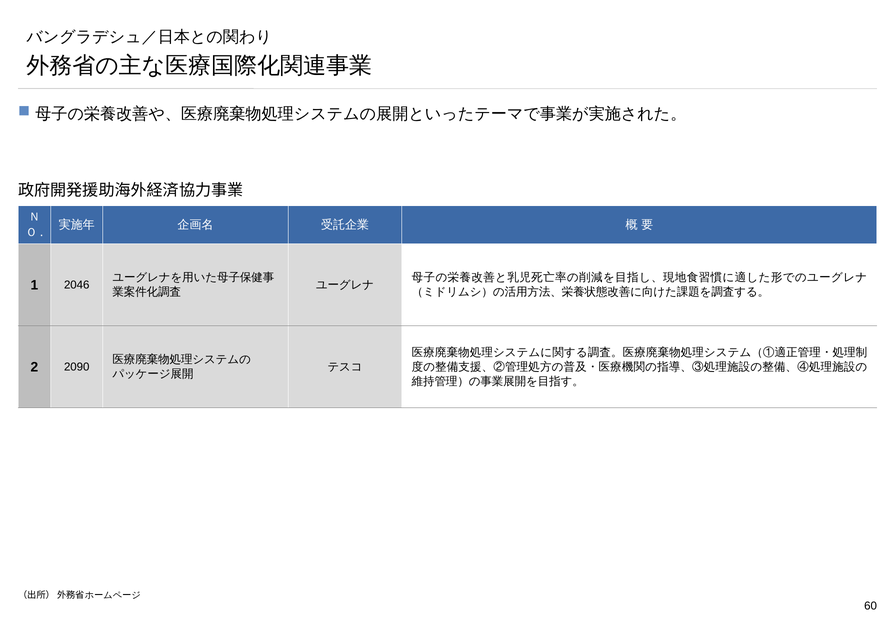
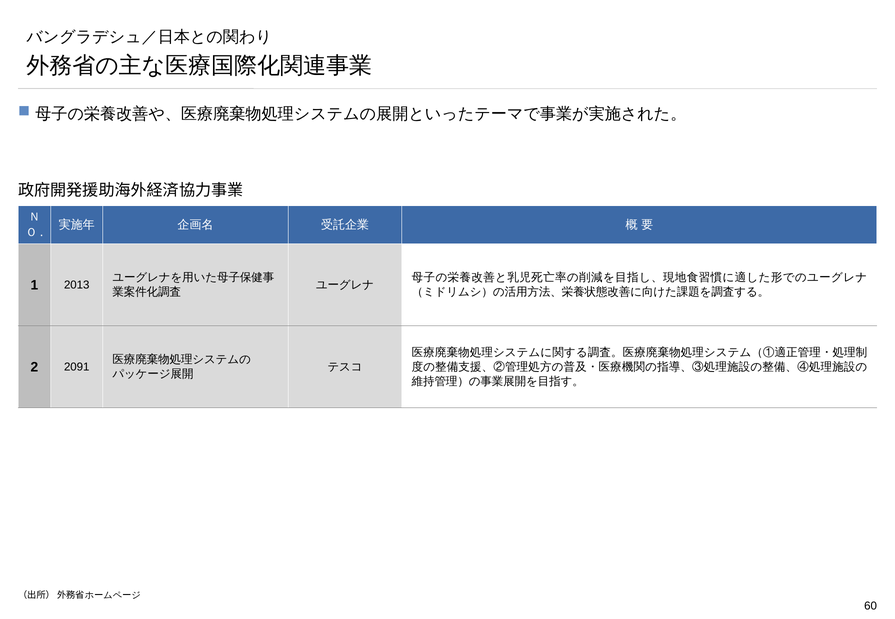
2046: 2046 -> 2013 (77, 285)
2090: 2090 -> 2091 (77, 367)
